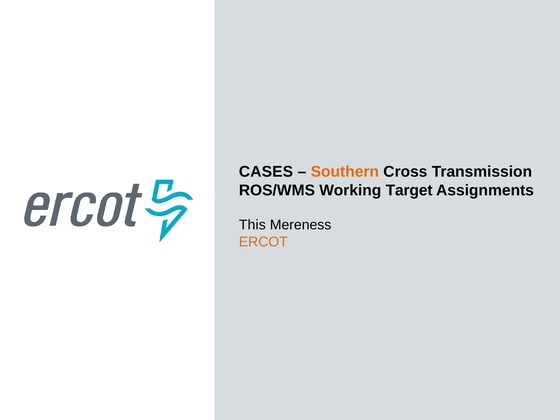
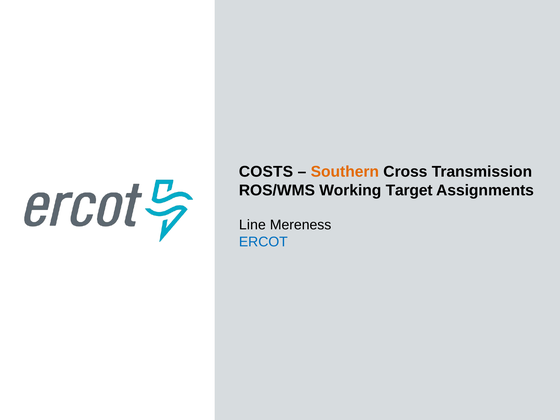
CASES: CASES -> COSTS (266, 172)
This: This -> Line (252, 225)
ERCOT colour: orange -> blue (263, 242)
